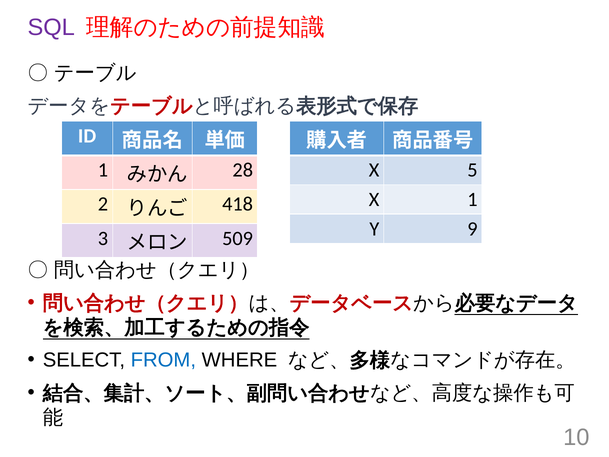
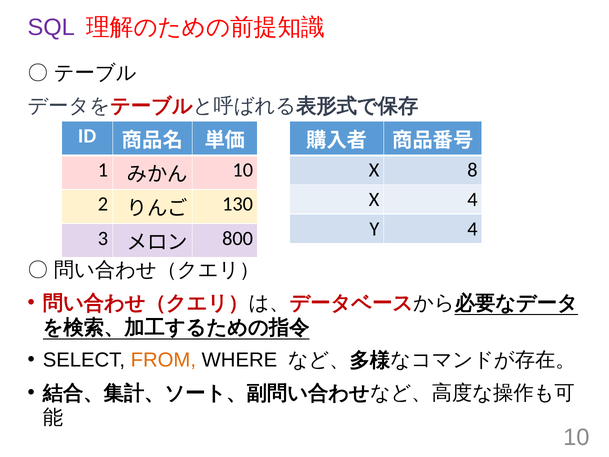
28: 28 -> 10 (243, 170)
5: 5 -> 8 (472, 170)
X 1: 1 -> 4 (472, 199)
418: 418 -> 130 (238, 204)
Y 9: 9 -> 4 (472, 229)
509: 509 -> 800 (238, 238)
FROM colour: blue -> orange (163, 360)
